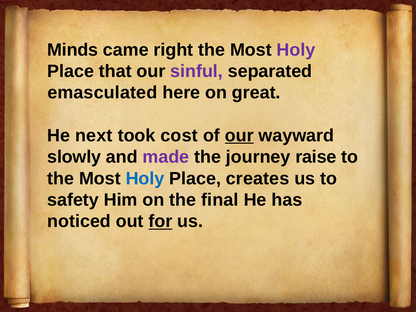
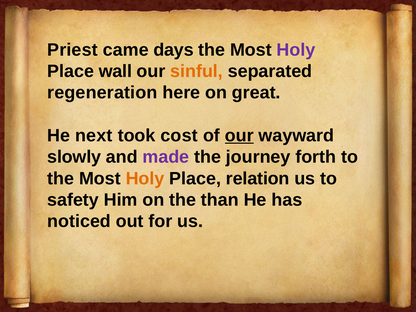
Minds: Minds -> Priest (73, 50)
right: right -> days (174, 50)
that: that -> wall (115, 71)
sinful colour: purple -> orange (197, 71)
emasculated: emasculated -> regeneration (102, 93)
raise: raise -> forth (316, 157)
Holy colour: blue -> orange (145, 178)
creates: creates -> relation (258, 178)
final: final -> than (220, 200)
for underline: present -> none (160, 221)
